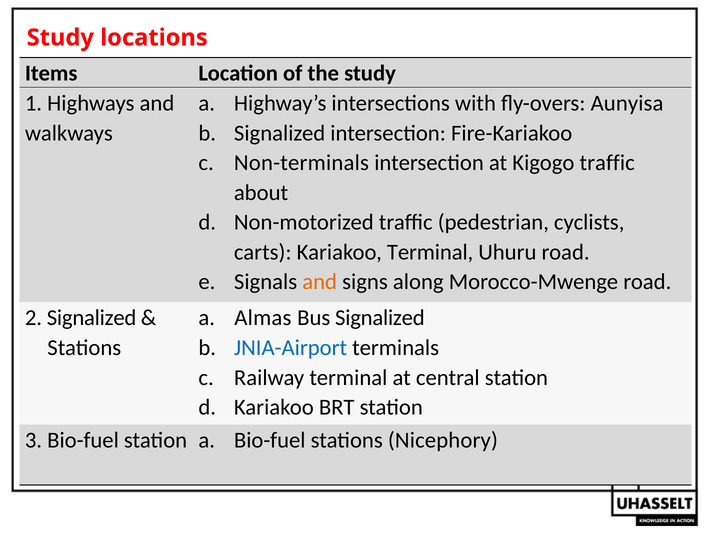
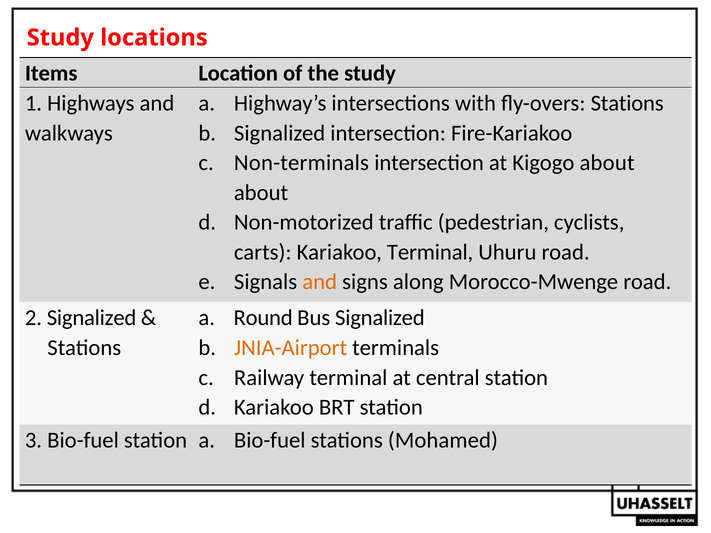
fly-overs Aunyisa: Aunyisa -> Stations (627, 103)
Kigogo traffic: traffic -> about (607, 163)
Almas: Almas -> Round (263, 318)
JNIA-Airport colour: blue -> orange (291, 348)
Nicephory: Nicephory -> Mohamed (443, 441)
